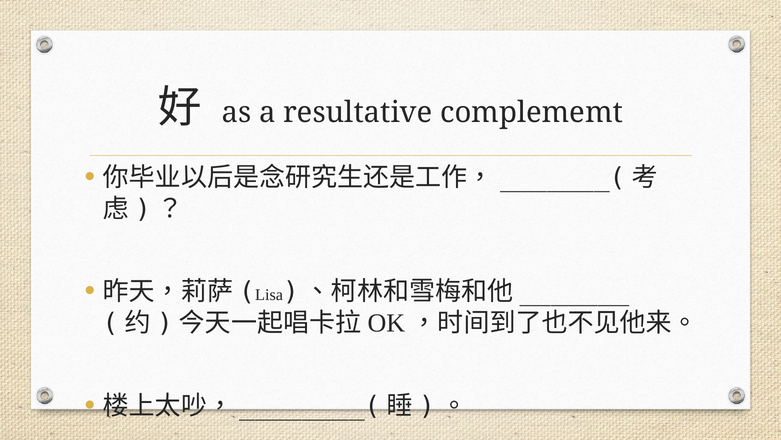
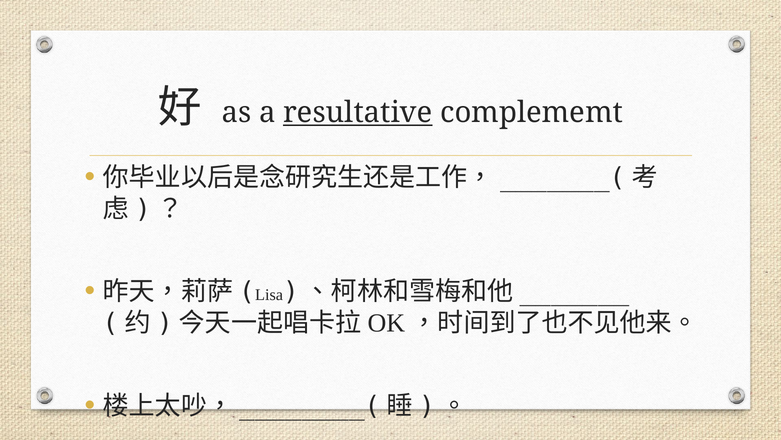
resultative underline: none -> present (358, 113)
